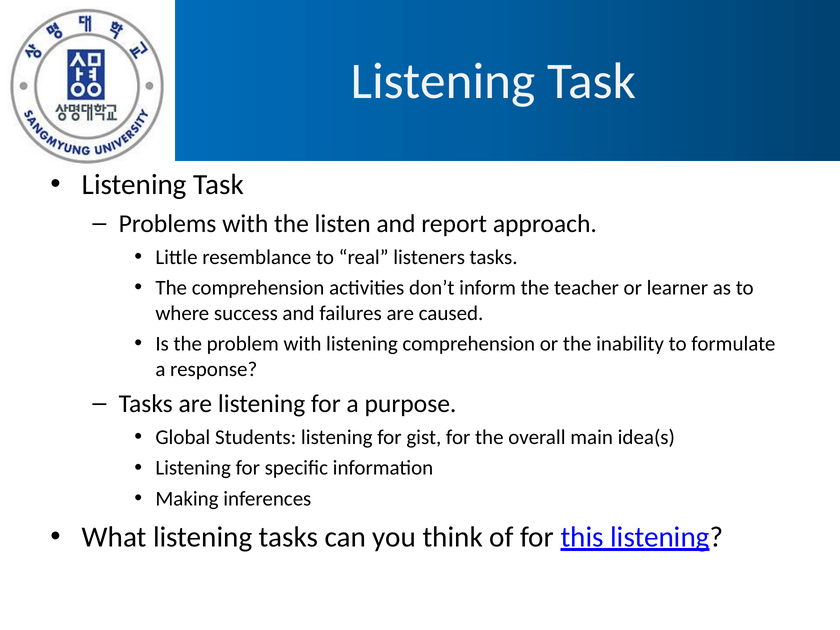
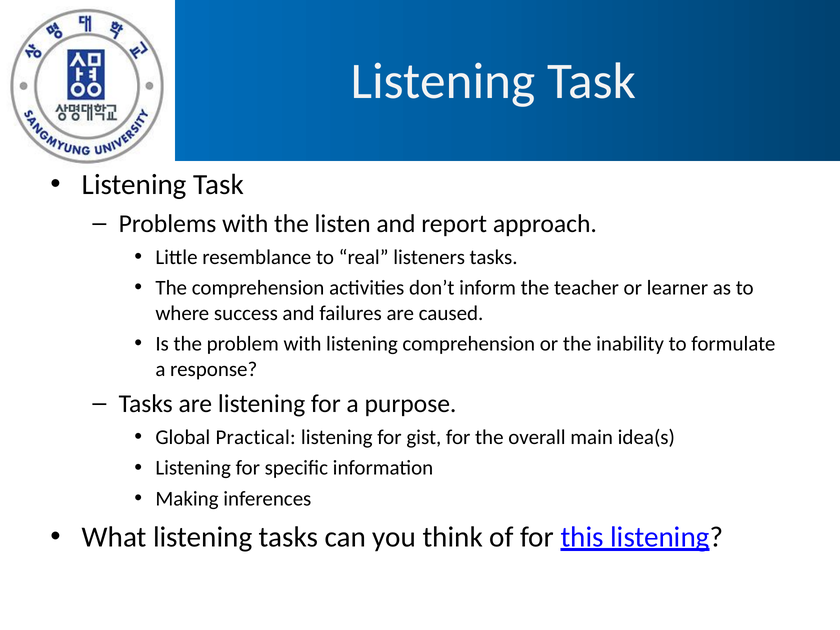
Students: Students -> Practical (256, 437)
